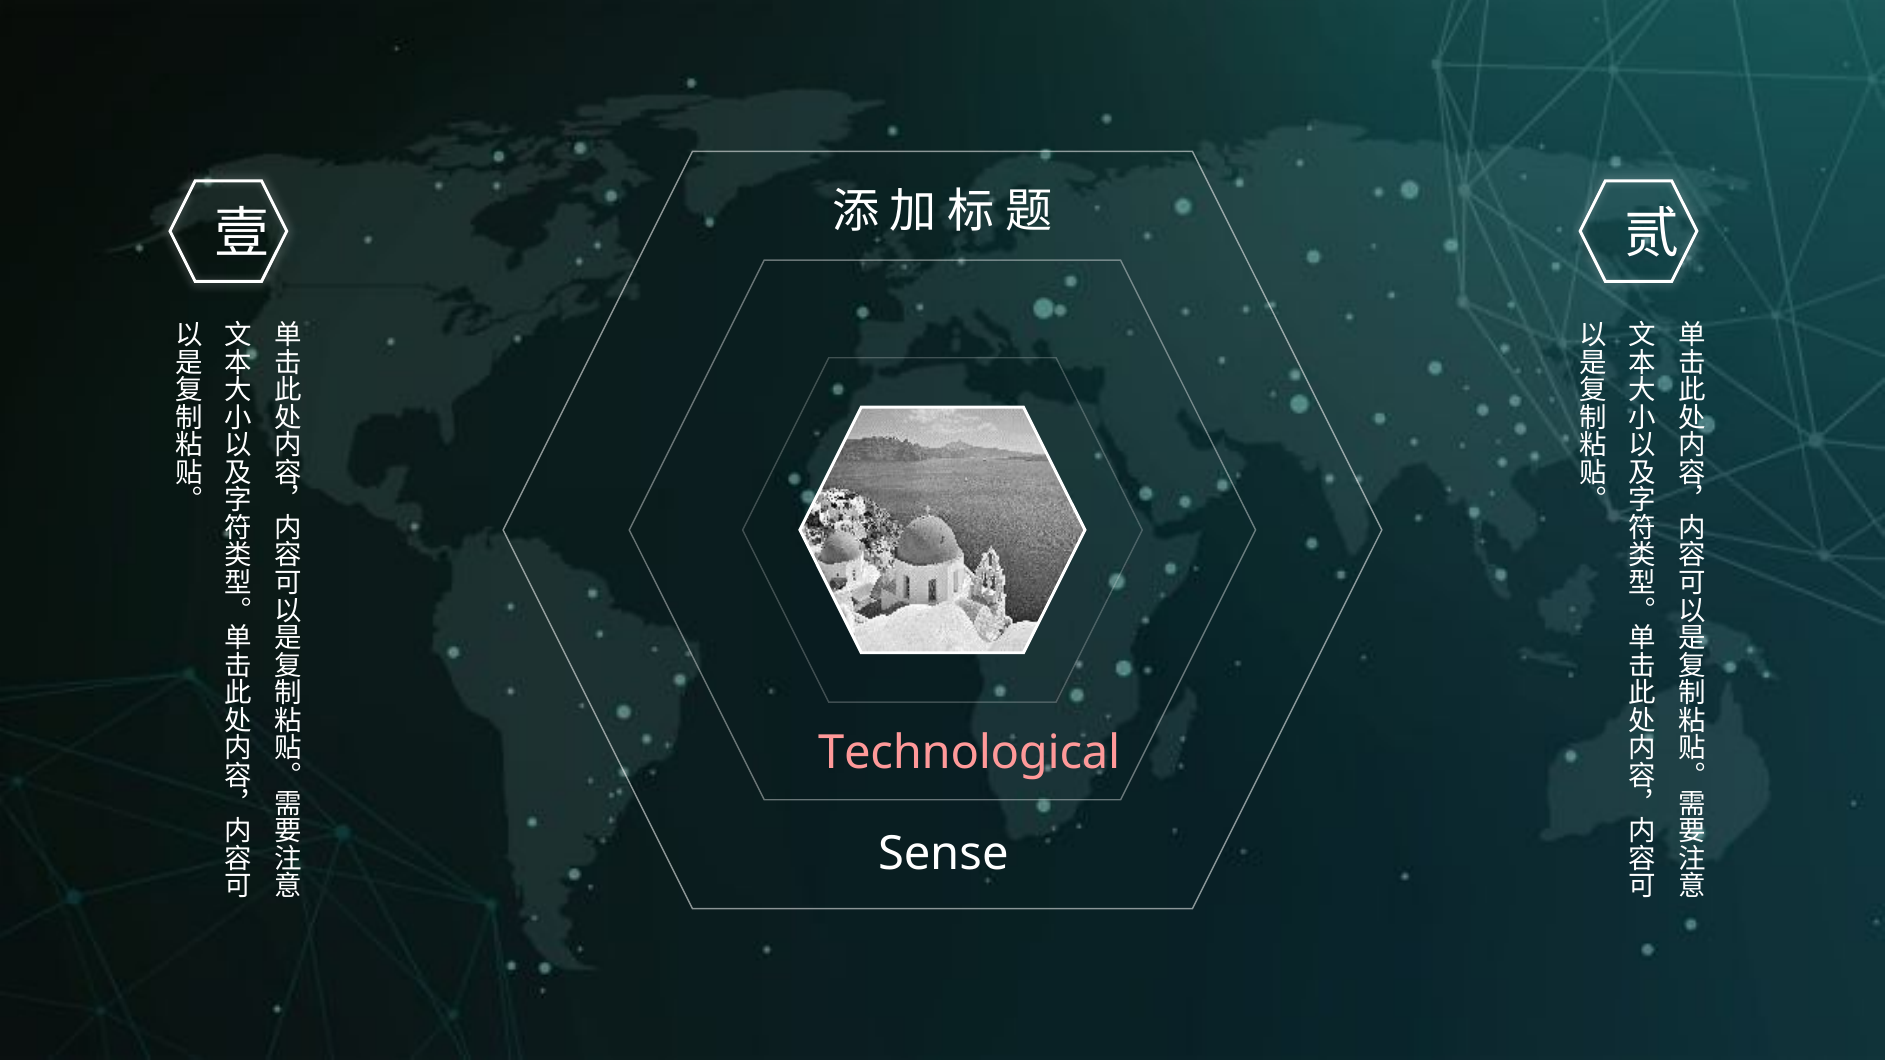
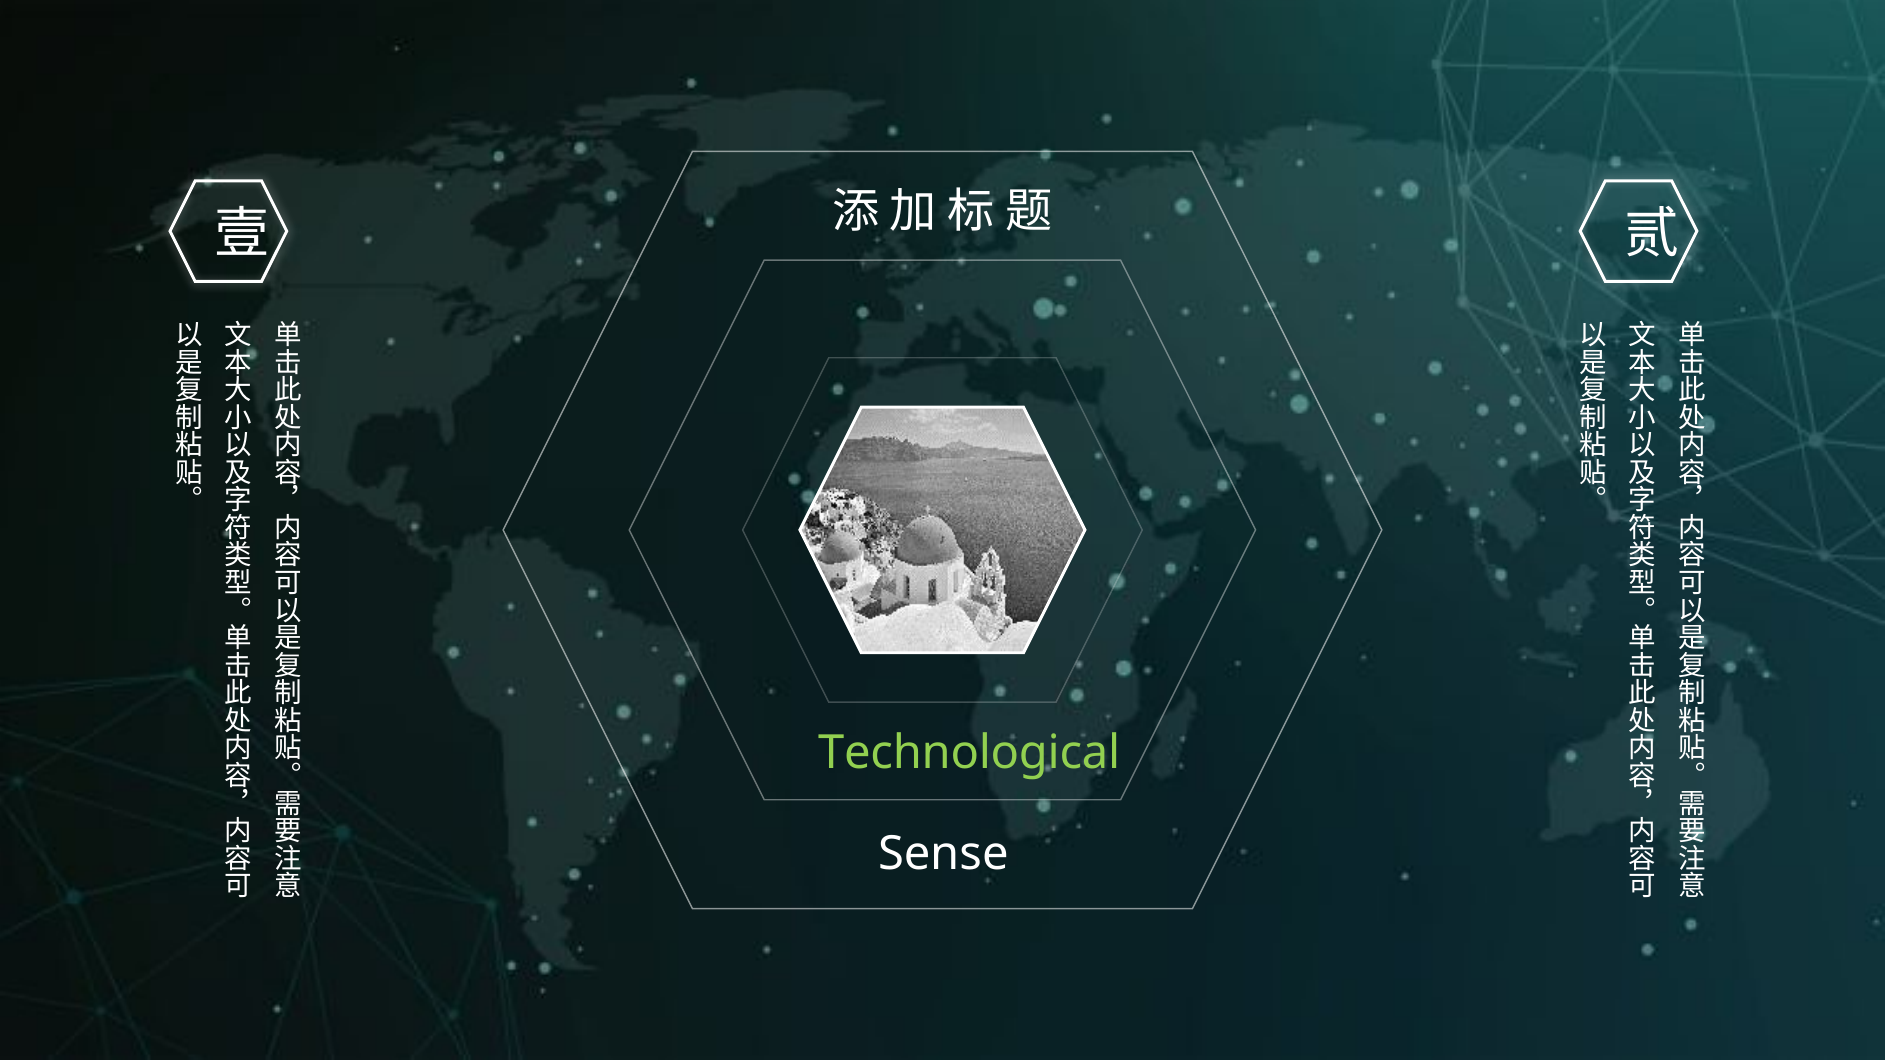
Technological colour: pink -> light green (969, 754)
